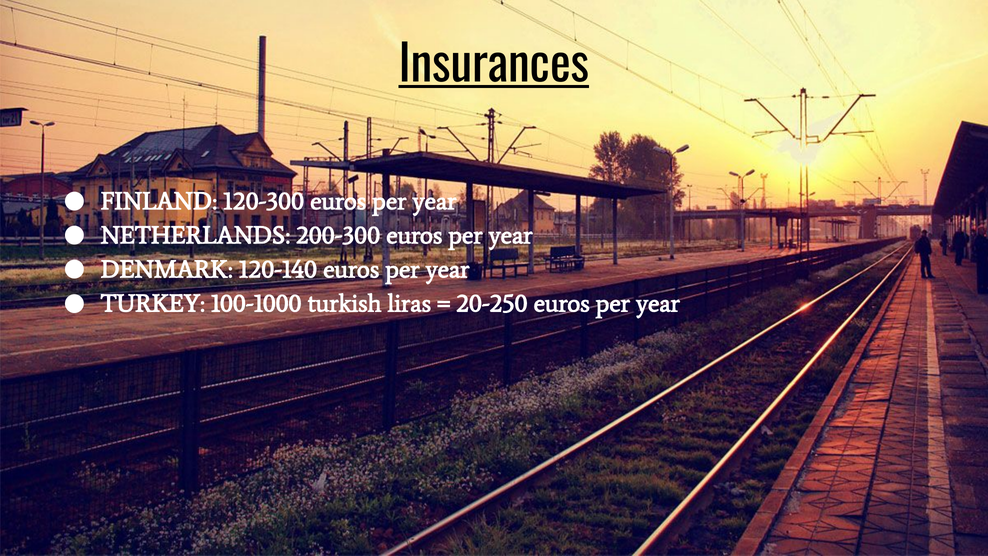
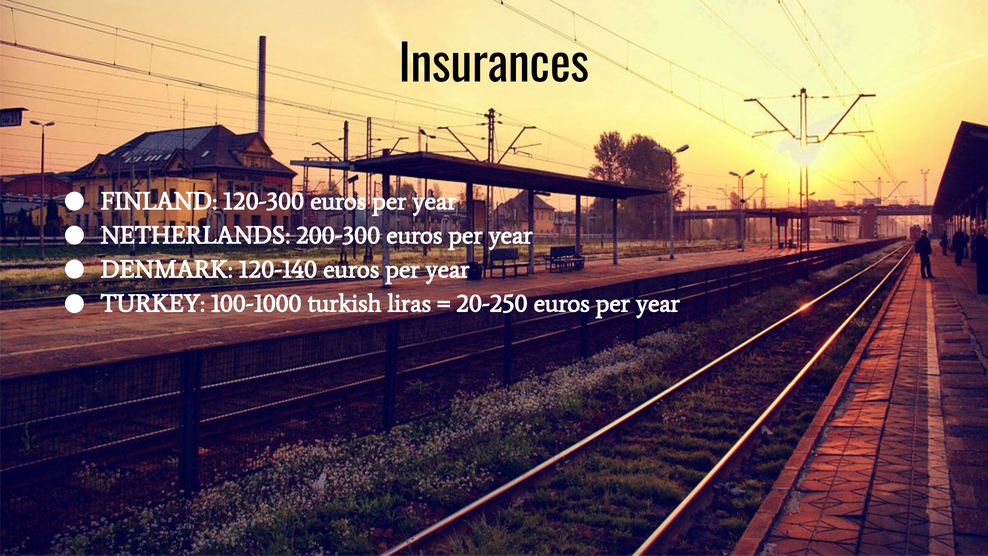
Insurances underline: present -> none (494, 65)
